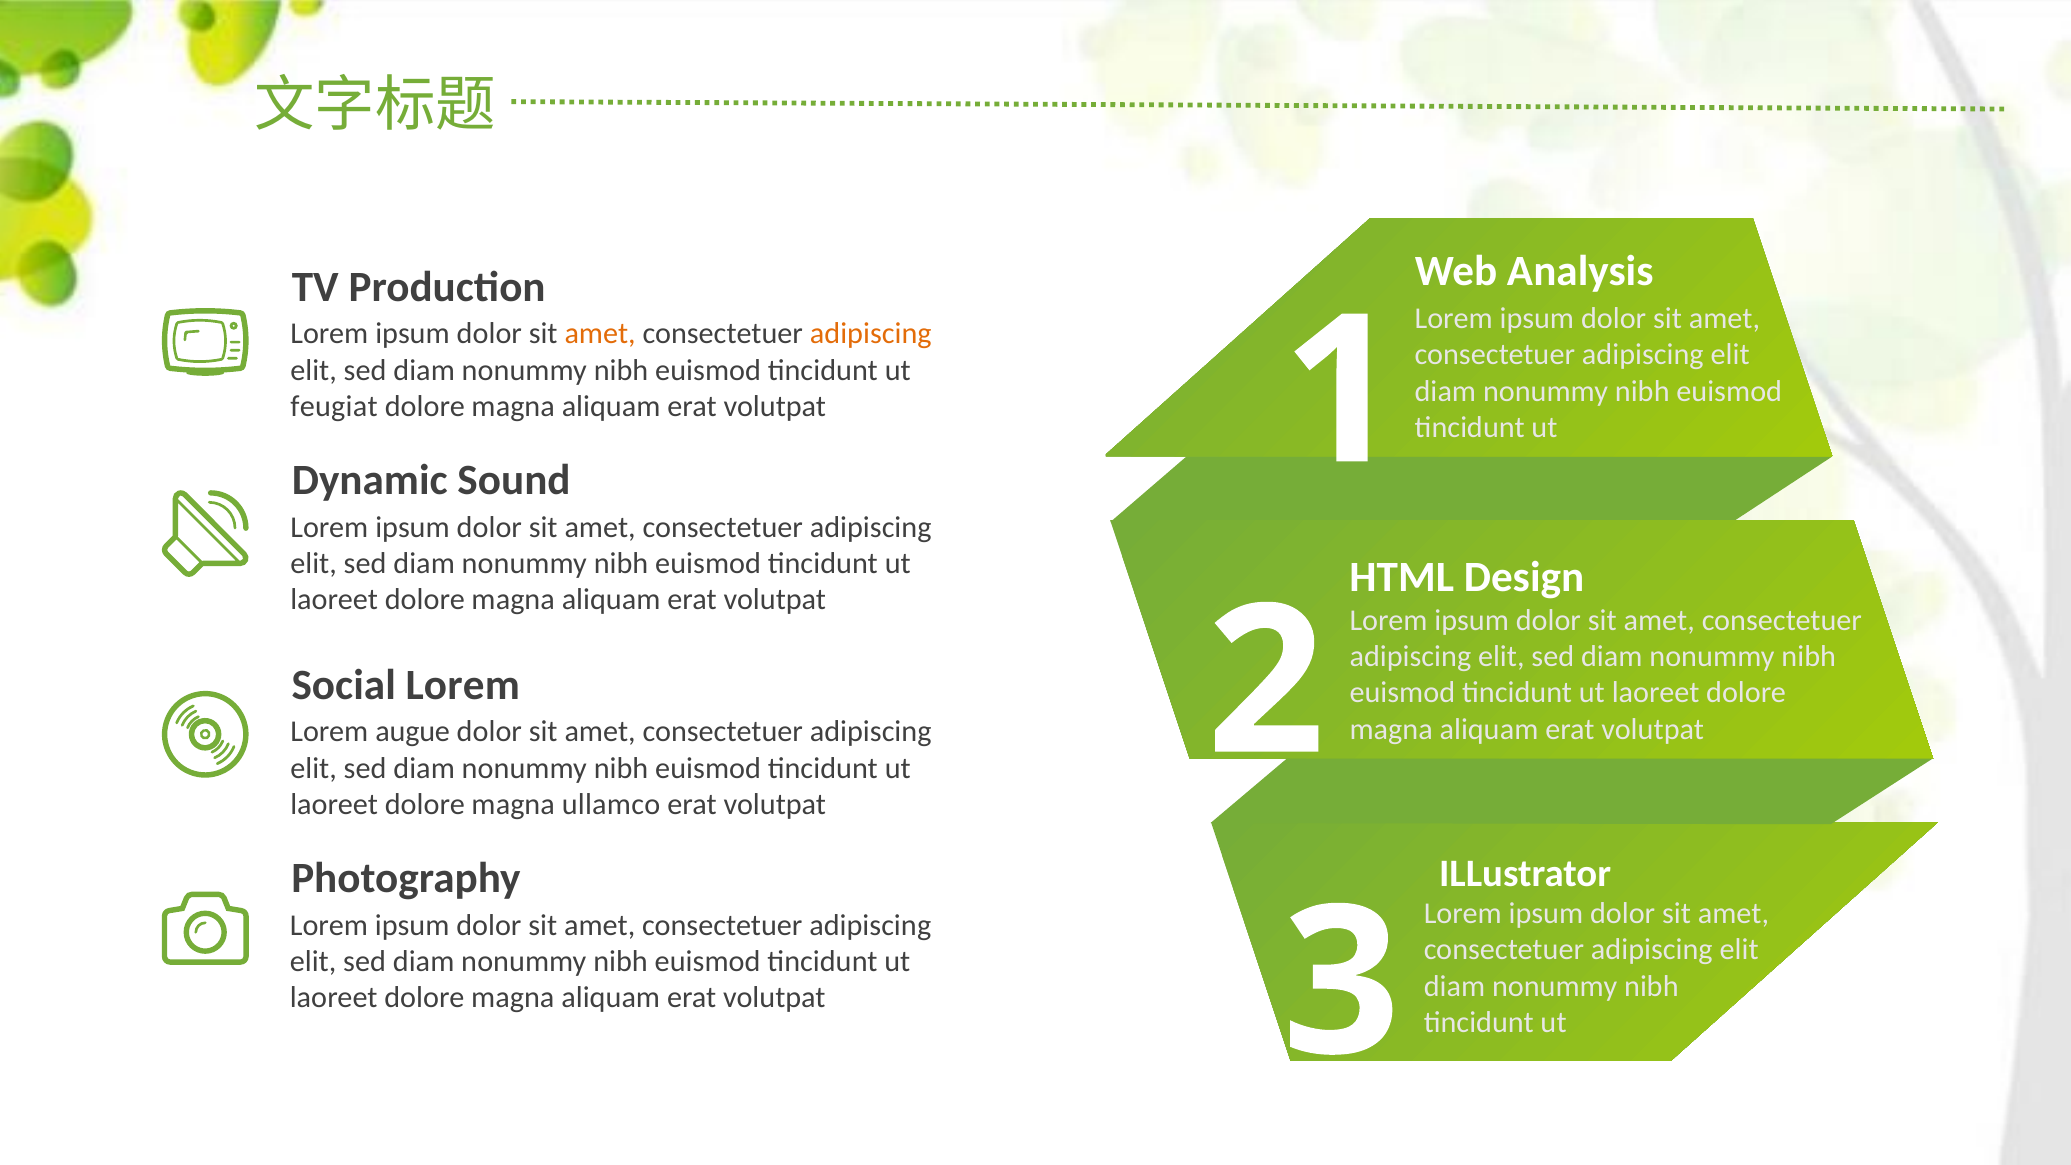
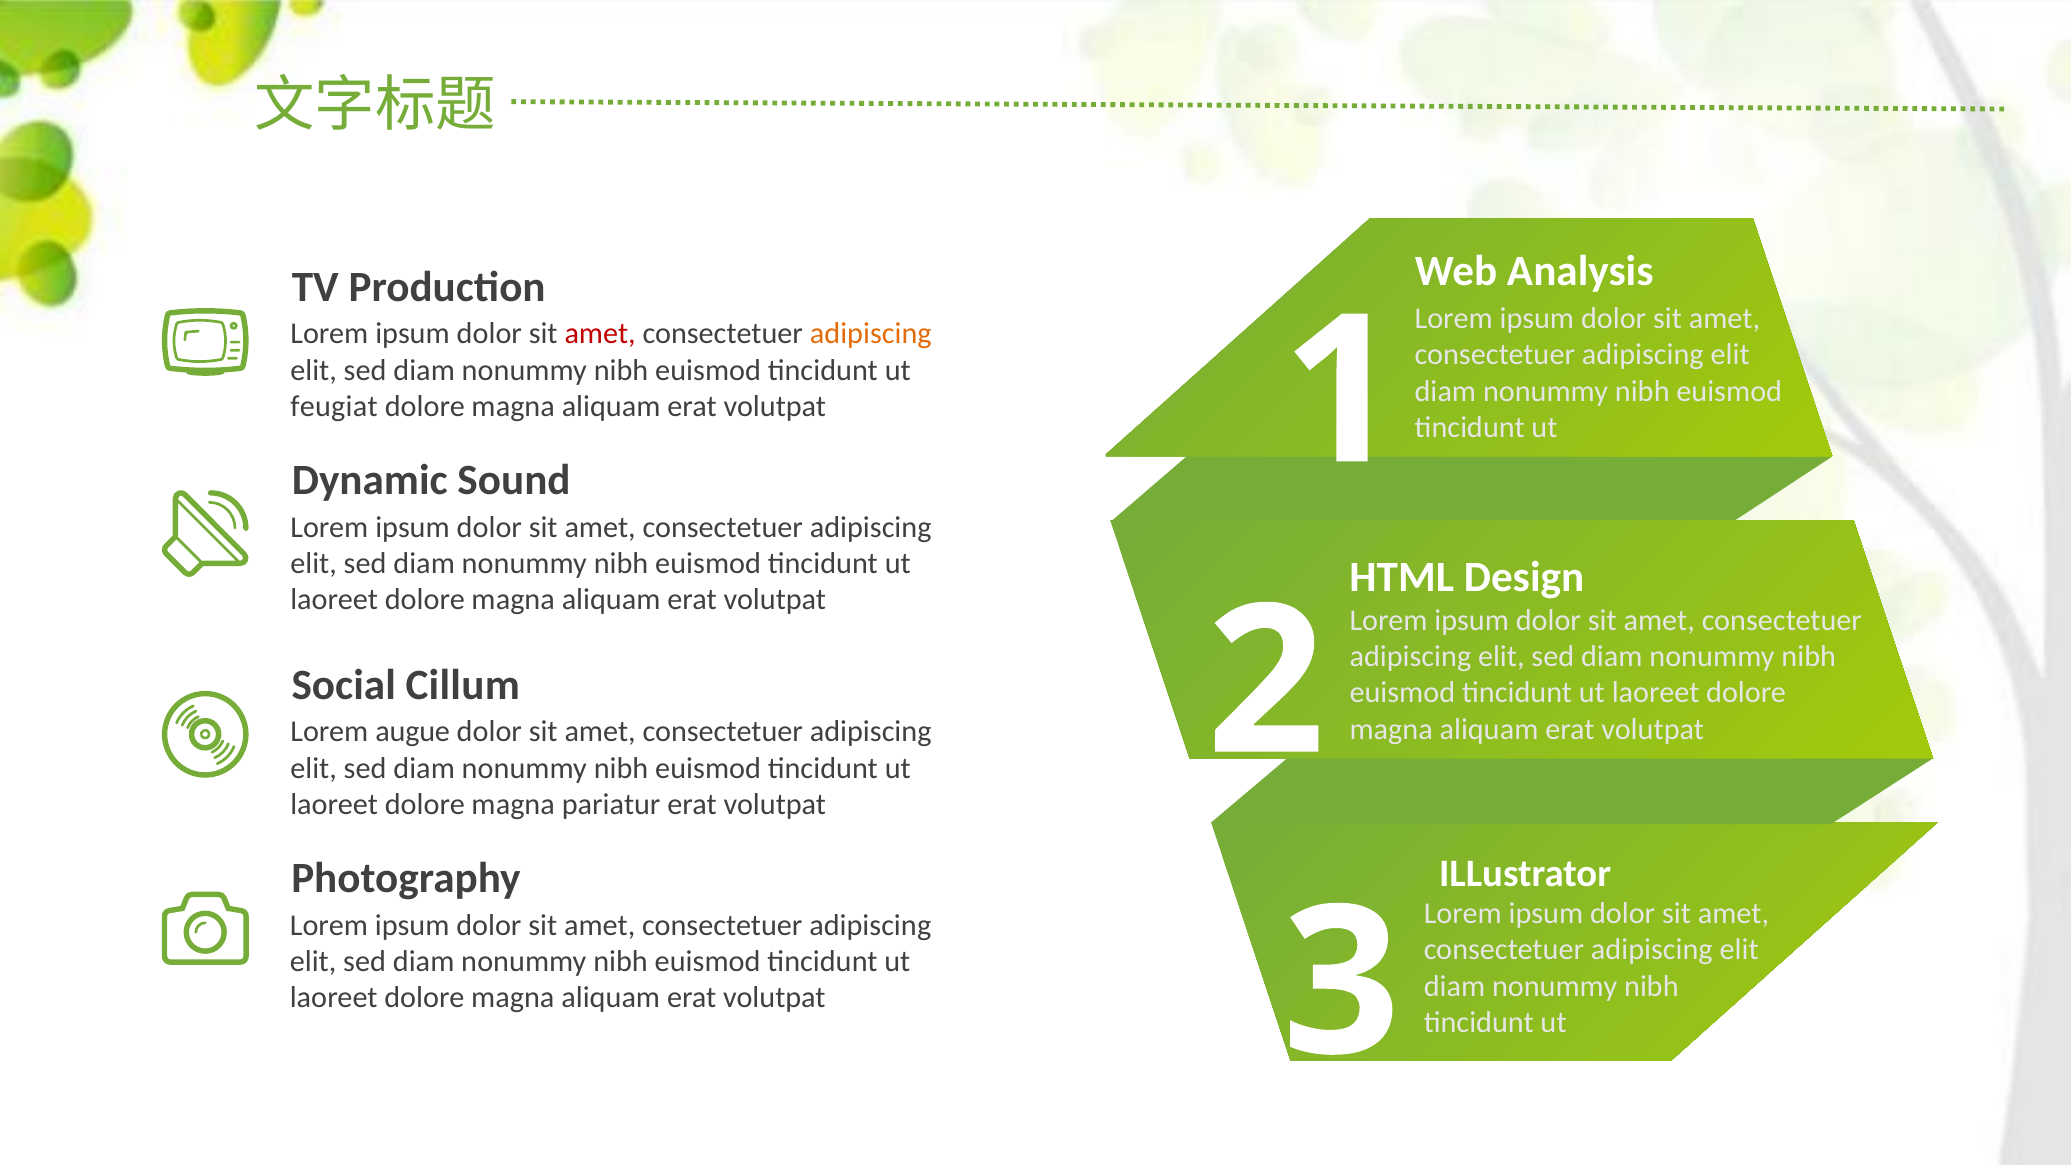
amet colour: orange -> red (600, 334)
Social Lorem: Lorem -> Cillum (463, 685)
ullamco: ullamco -> pariatur (611, 804)
